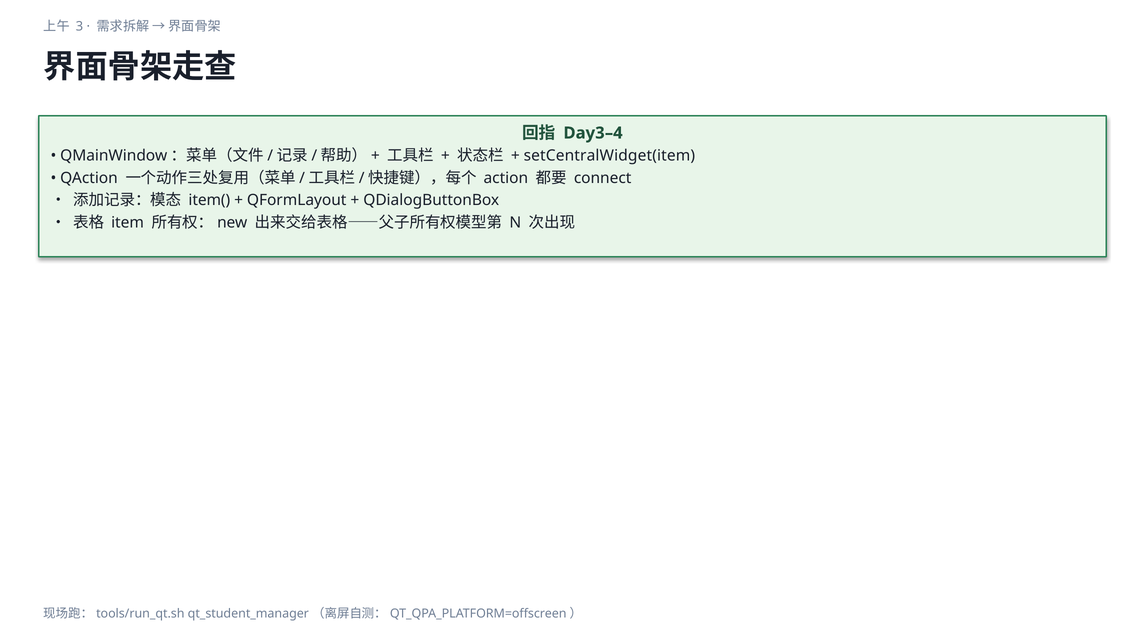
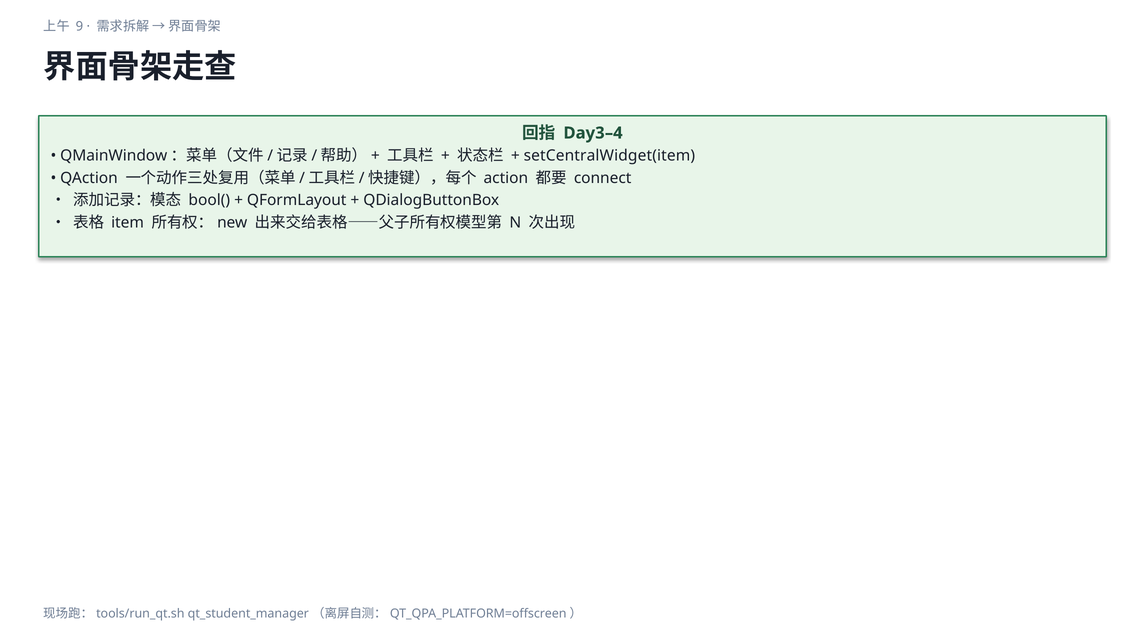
3: 3 -> 9 (79, 27)
item(: item( -> bool( (209, 200)
